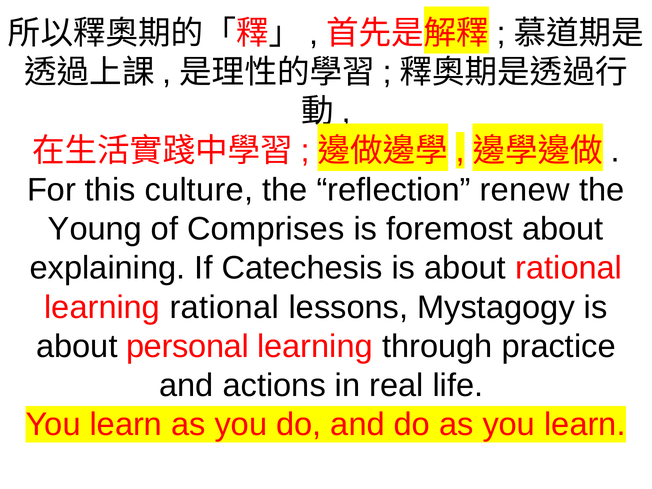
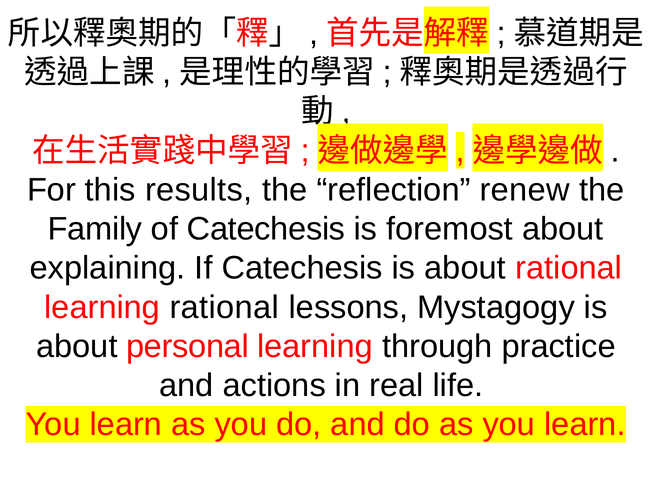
culture: culture -> results (199, 190)
Young: Young -> Family (95, 229)
of Comprises: Comprises -> Catechesis (266, 229)
